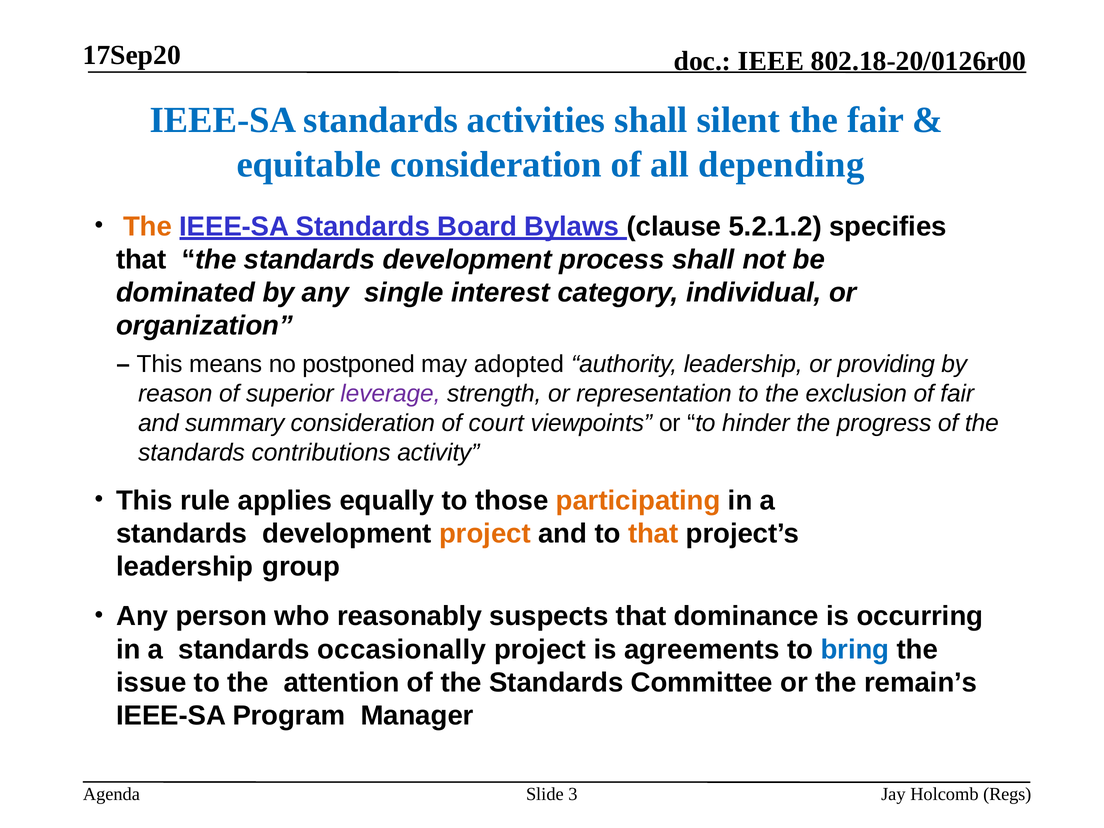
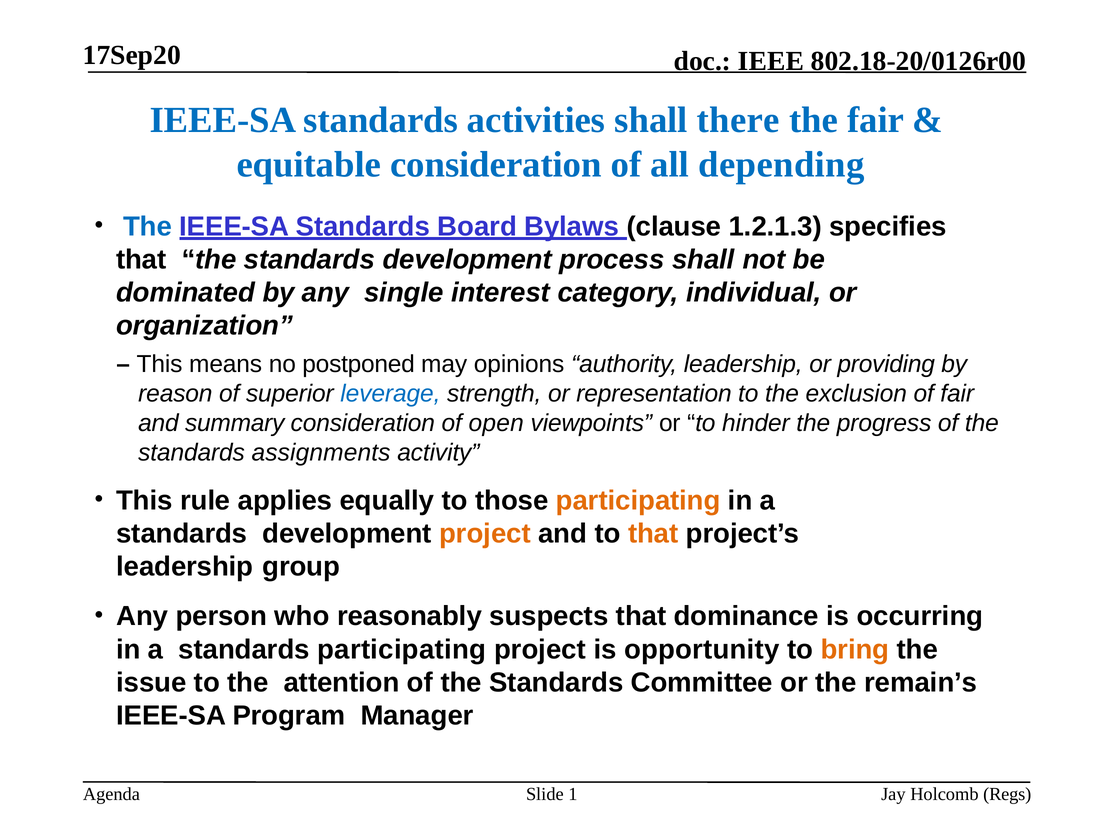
silent: silent -> there (738, 120)
The colour: orange -> blue (147, 226)
5.2.1.2: 5.2.1.2 -> 1.2.1.3 (775, 226)
adopted: adopted -> opinions (519, 364)
leverage colour: purple -> blue (390, 394)
court: court -> open (496, 423)
contributions: contributions -> assignments (321, 453)
standards occasionally: occasionally -> participating (402, 650)
agreements: agreements -> opportunity (702, 650)
bring colour: blue -> orange (855, 650)
3: 3 -> 1 (573, 794)
